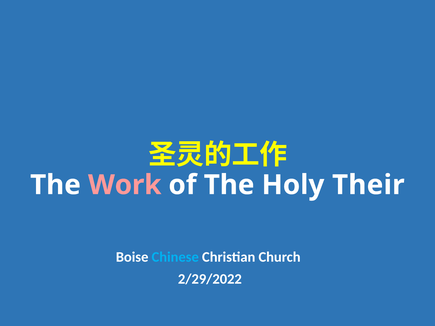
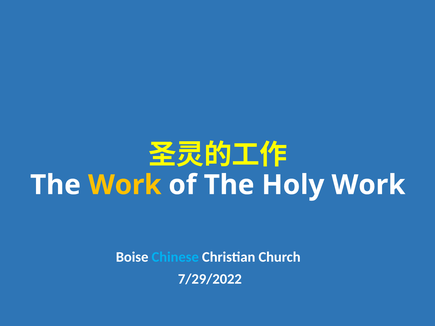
Work colour: pink -> yellow (125, 185)
Holy Their: Their -> Work (368, 185)
2/29/2022: 2/29/2022 -> 7/29/2022 (210, 279)
